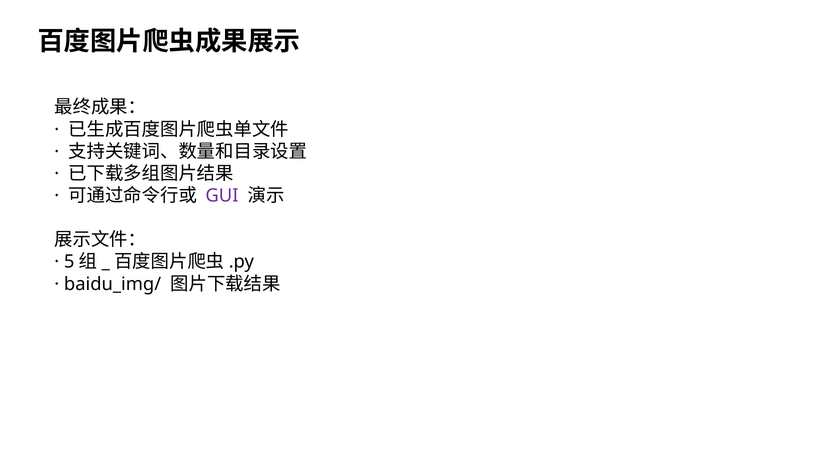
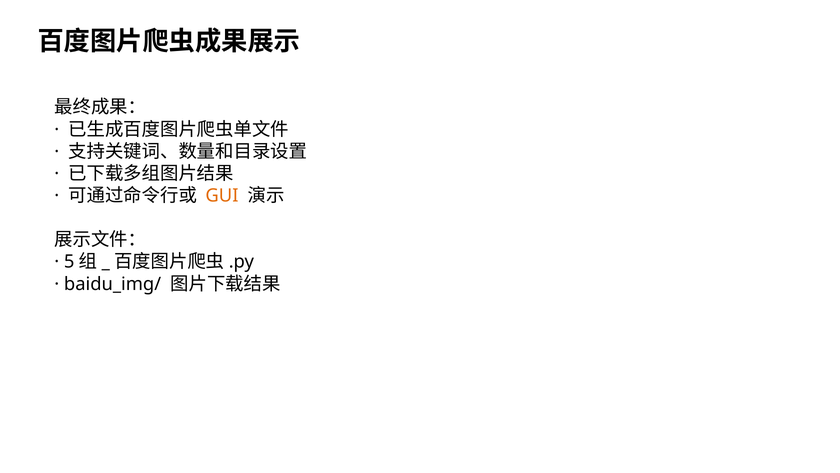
GUI colour: purple -> orange (222, 195)
